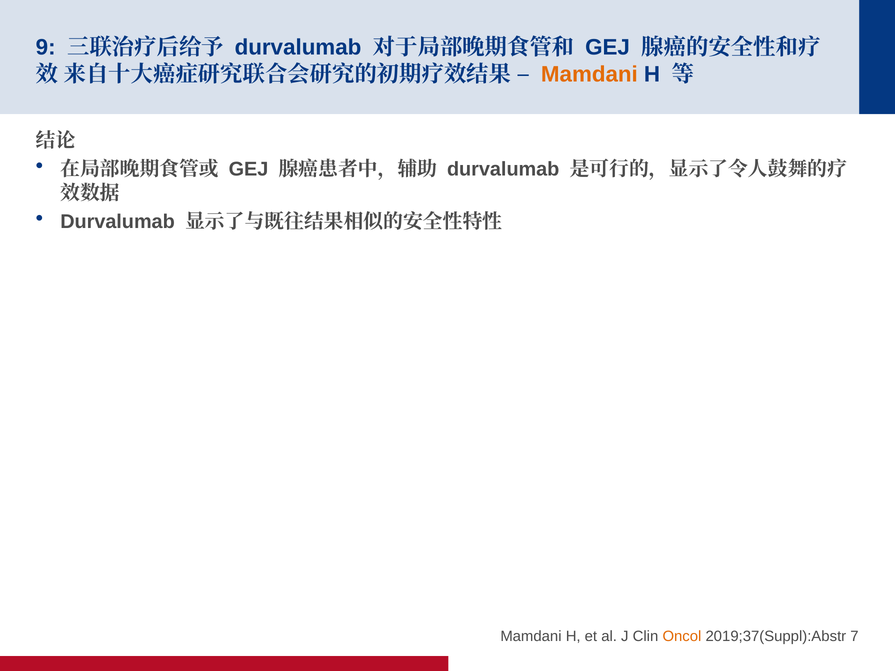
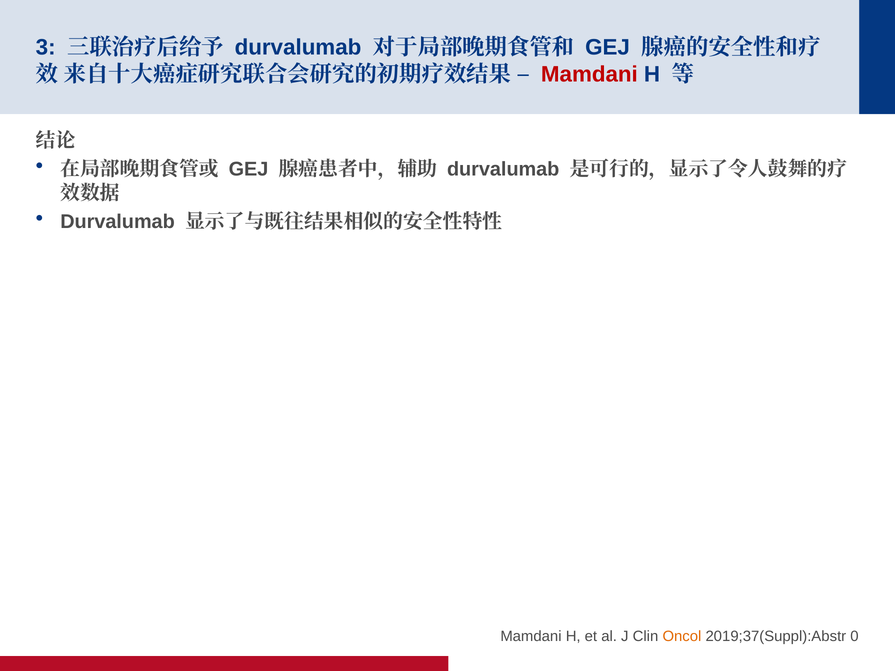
9: 9 -> 3 (46, 47)
Mamdani colour: orange -> red (589, 74)
7: 7 -> 0 (855, 636)
